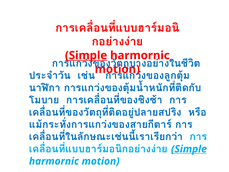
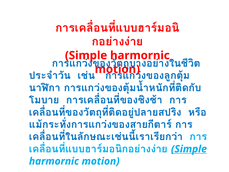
Simple underline: present -> none (86, 55)
